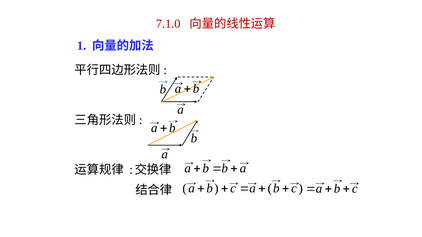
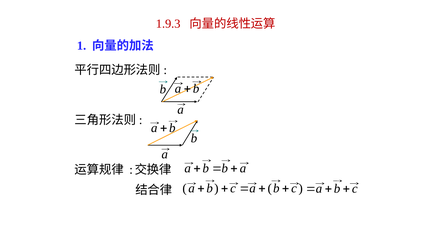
7.1.0: 7.1.0 -> 1.9.3 (168, 24)
